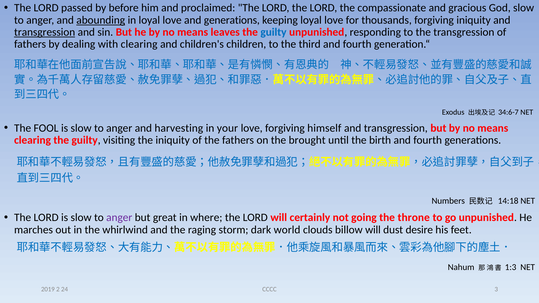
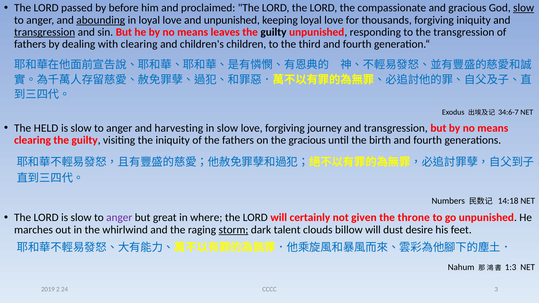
slow underline: none -> present (524, 8)
and generations: generations -> unpunished (232, 20)
guilty colour: blue -> black (273, 32)
FOOL: FOOL -> HELD (46, 128)
in your: your -> slow (227, 128)
himself: himself -> journey (324, 128)
the brought: brought -> gracious (307, 140)
going: going -> given (364, 218)
storm underline: none -> present (234, 230)
world: world -> talent (287, 230)
